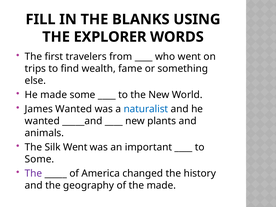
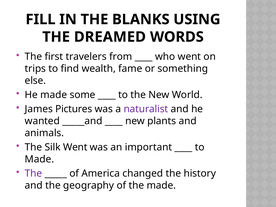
EXPLORER: EXPLORER -> DREAMED (110, 37)
James Wanted: Wanted -> Pictures (74, 109)
naturalist colour: blue -> purple (146, 109)
Some: Some -> Made (39, 159)
